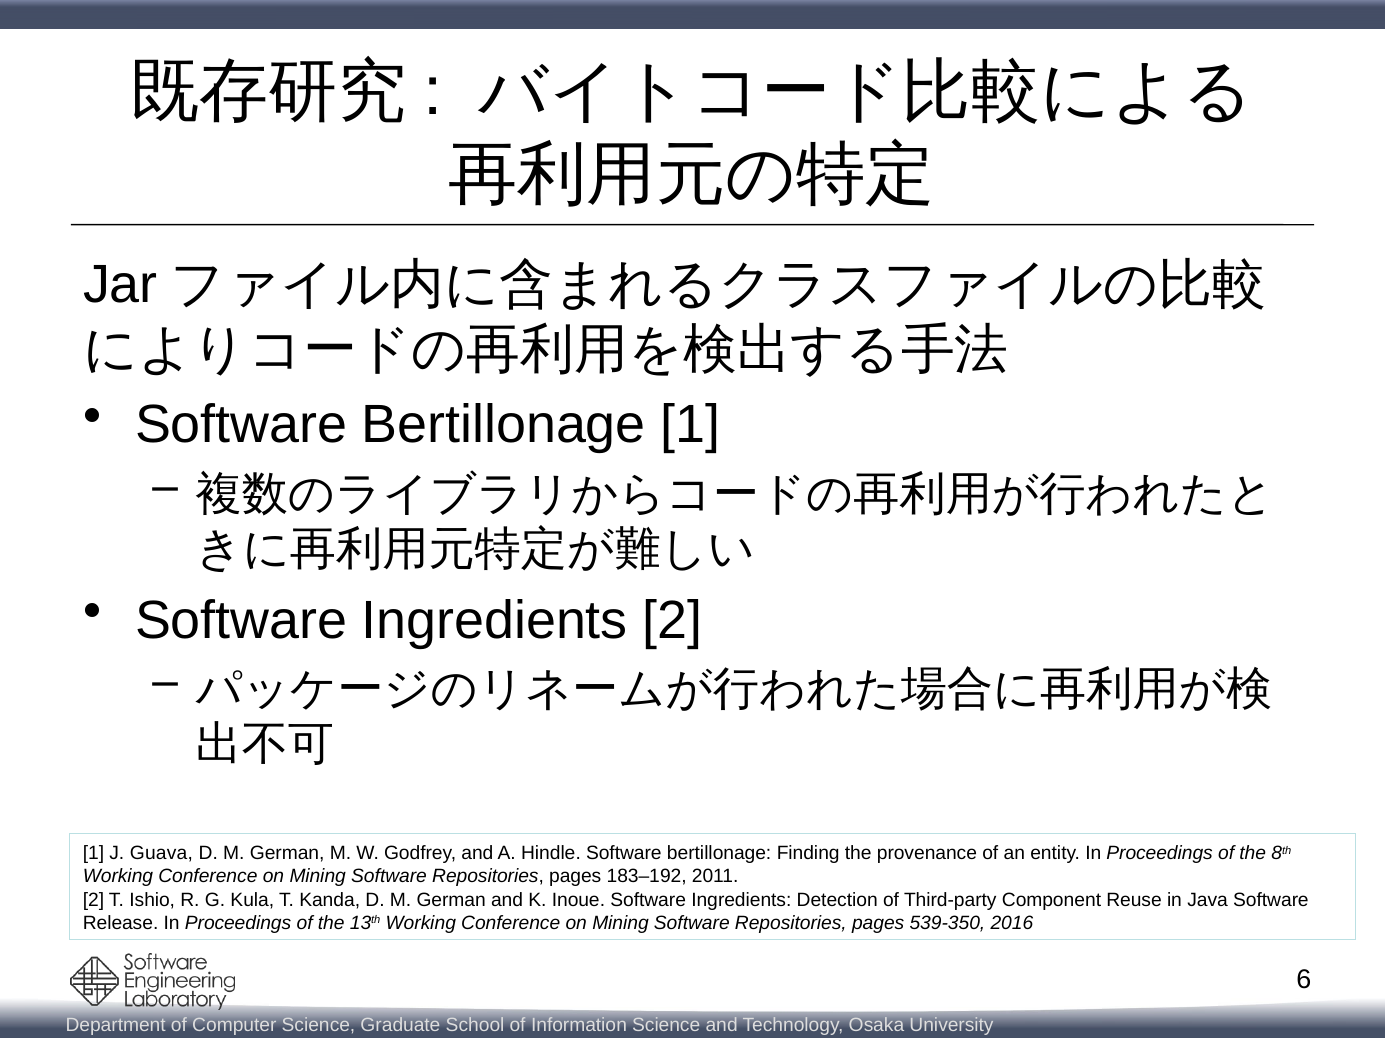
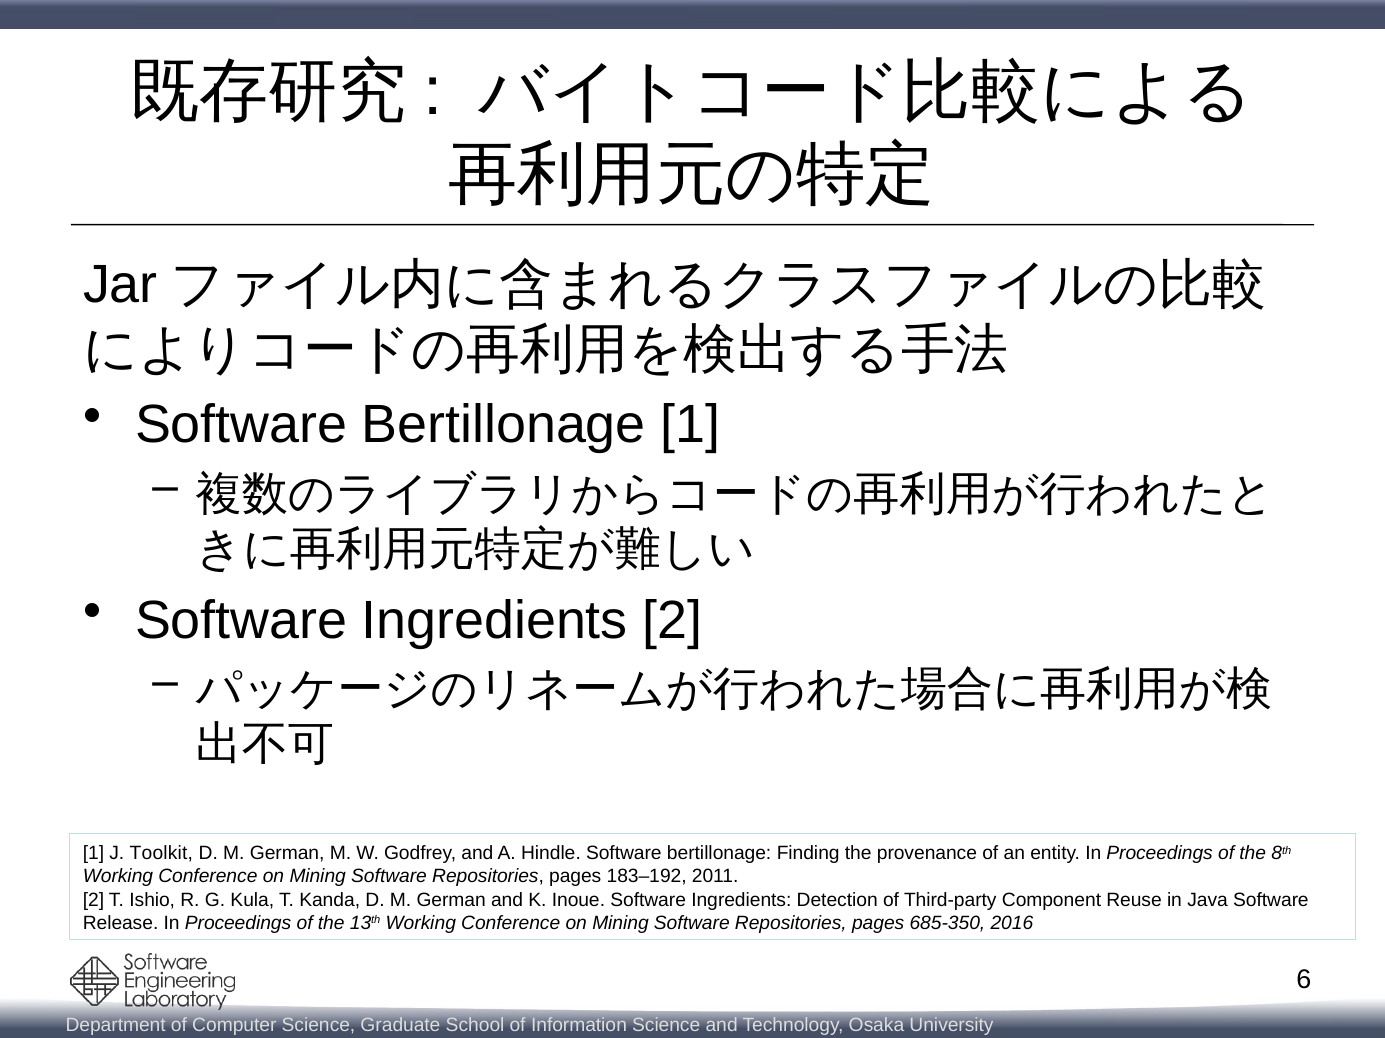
Guava: Guava -> Toolkit (161, 854)
539-350: 539-350 -> 685-350 (947, 924)
